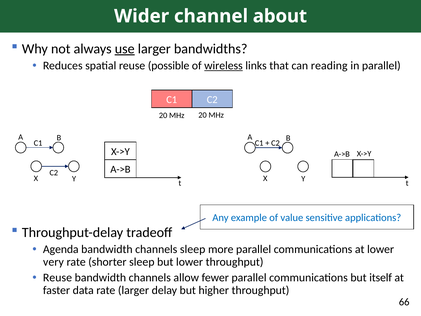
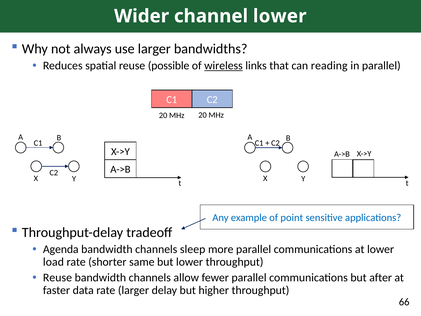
channel about: about -> lower (280, 16)
use underline: present -> none (125, 49)
value: value -> point (292, 218)
very: very -> load (53, 262)
shorter sleep: sleep -> same (142, 262)
itself: itself -> after (381, 277)
